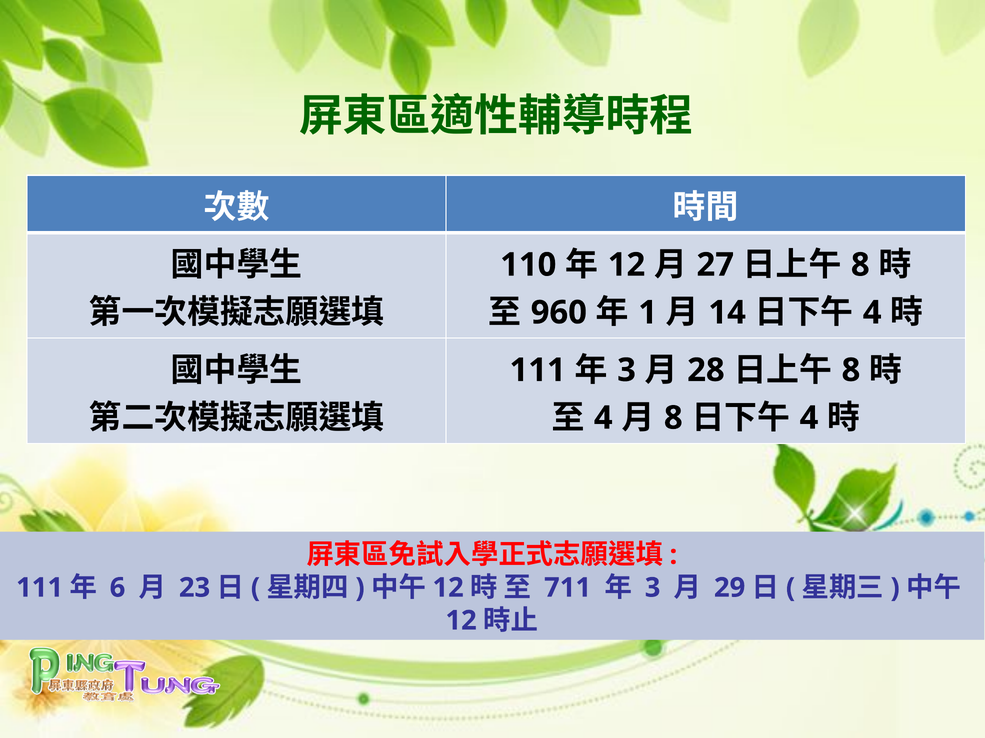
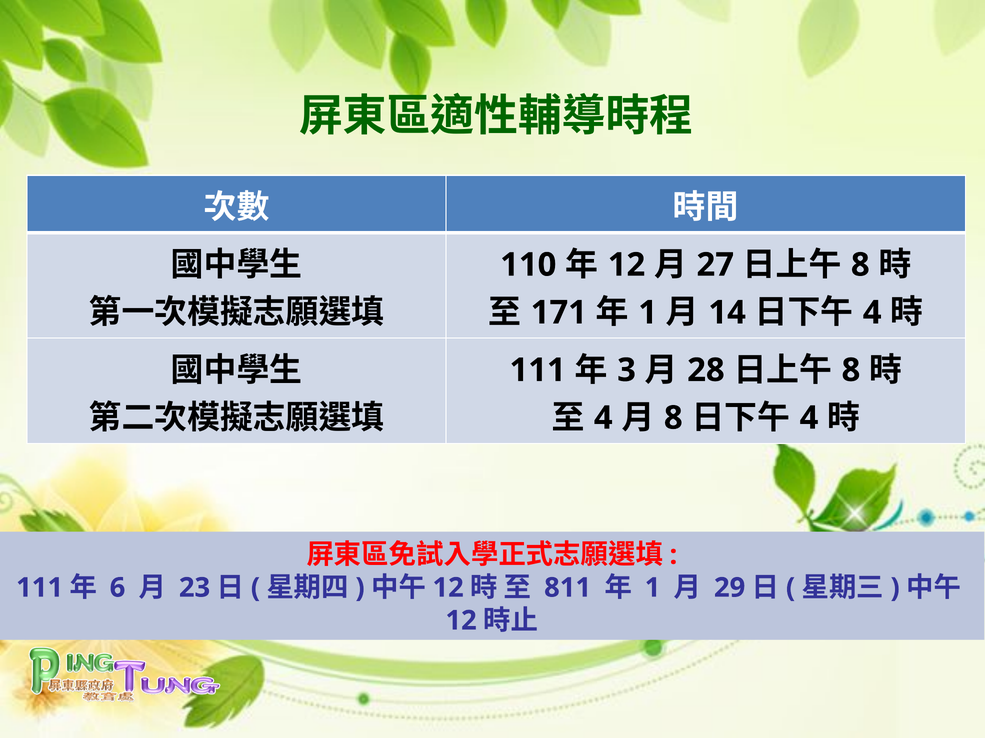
960: 960 -> 171 (559, 313)
711: 711 -> 811 (568, 588)
3: 3 -> 1 (653, 588)
